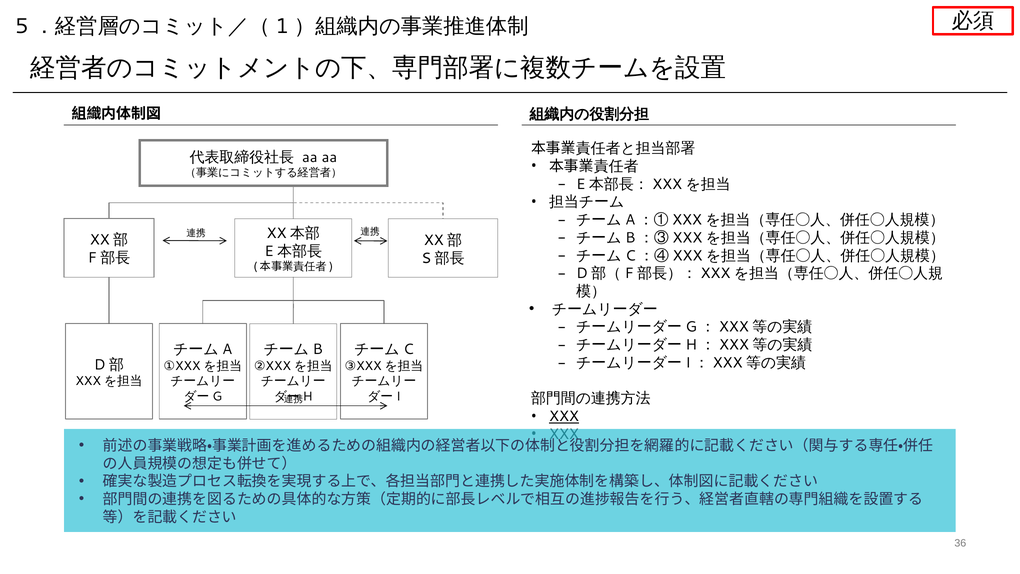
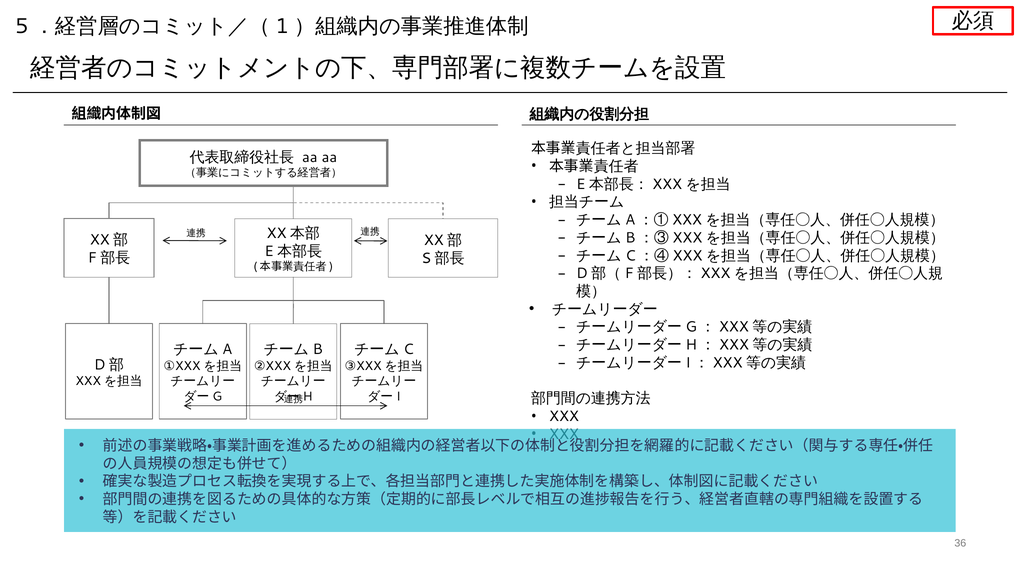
XXX underline: present -> none (564, 416)
